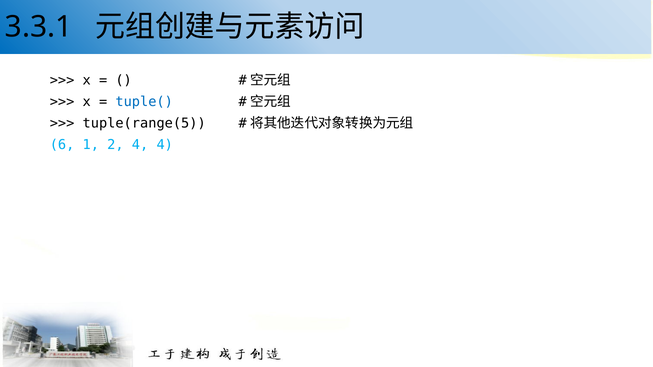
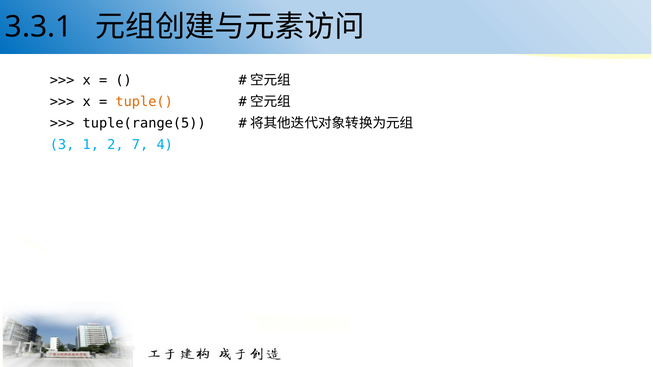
tuple( colour: blue -> orange (144, 102)
6: 6 -> 3 (62, 145)
2 4: 4 -> 7 (140, 145)
